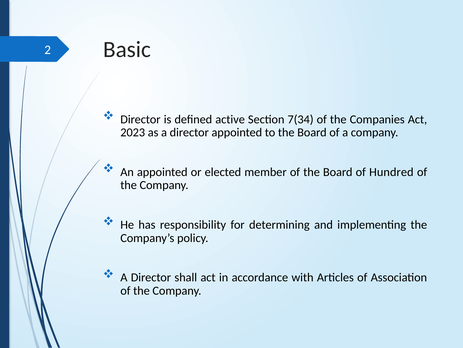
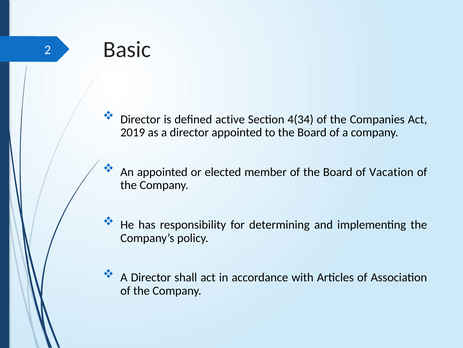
7(34: 7(34 -> 4(34 (301, 119)
2023: 2023 -> 2019 (133, 132)
Hundred: Hundred -> Vacation (391, 172)
